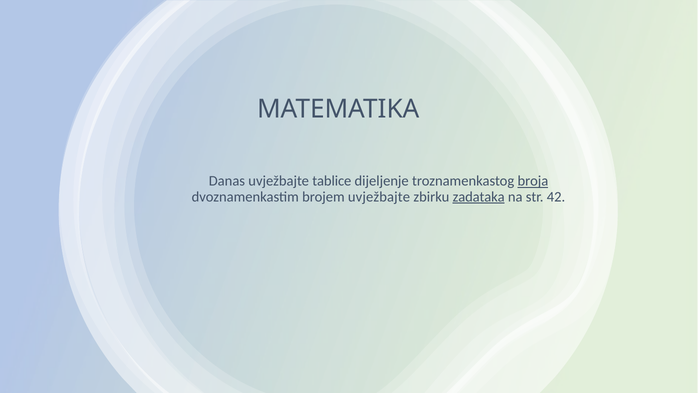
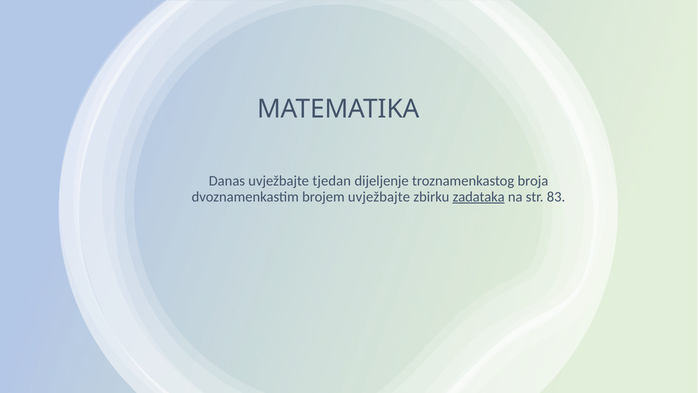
tablice: tablice -> tjedan (332, 181)
broja underline: present -> none (533, 181)
42: 42 -> 83 (556, 197)
